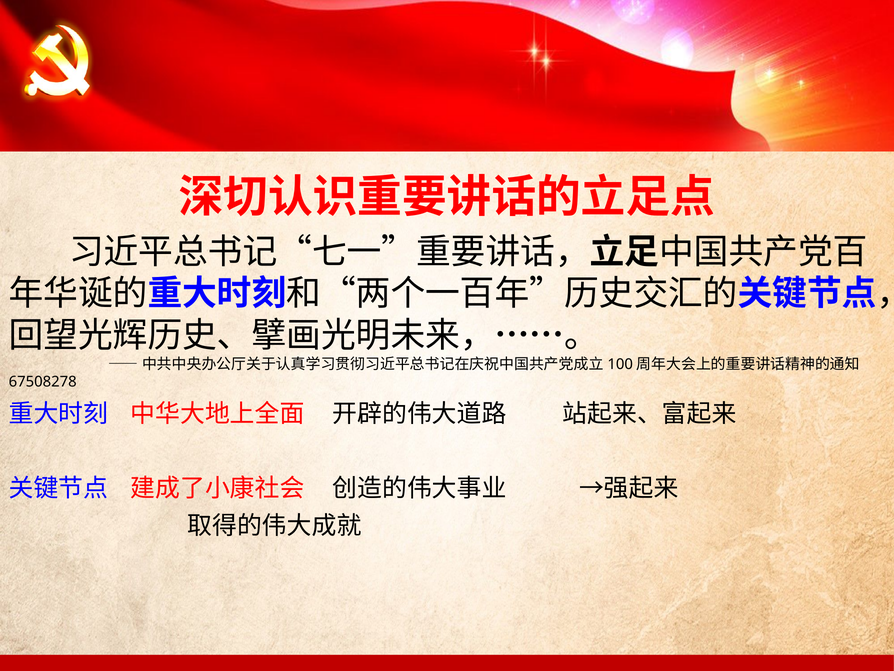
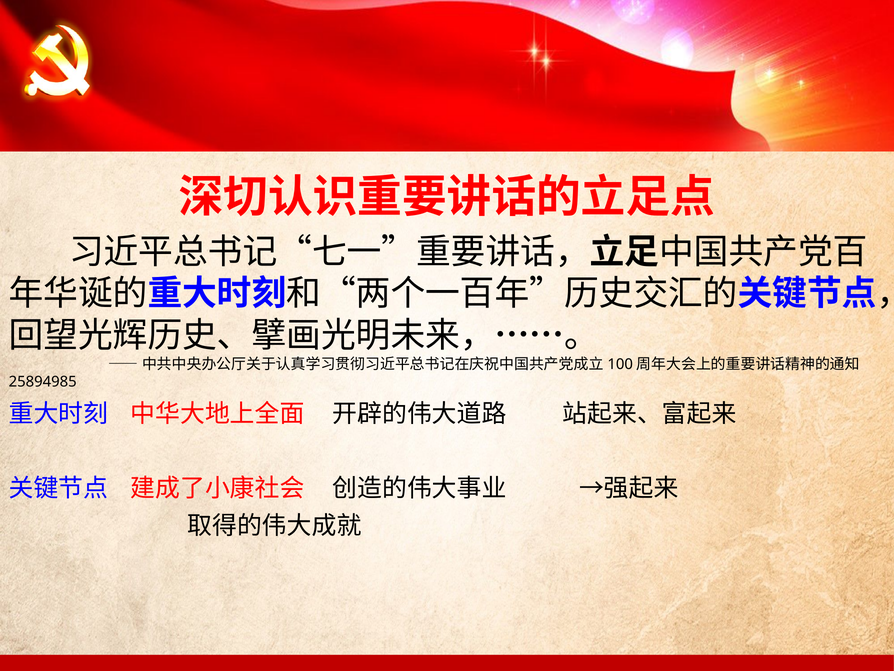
67508278: 67508278 -> 25894985 (43, 382)
